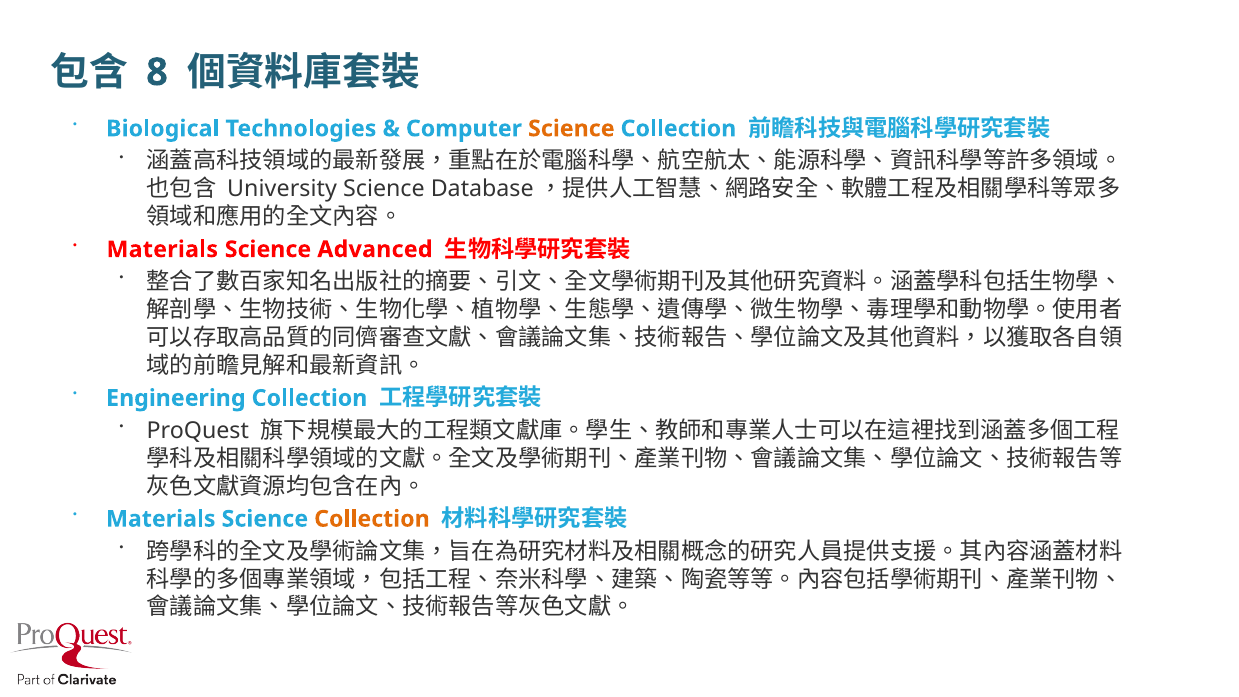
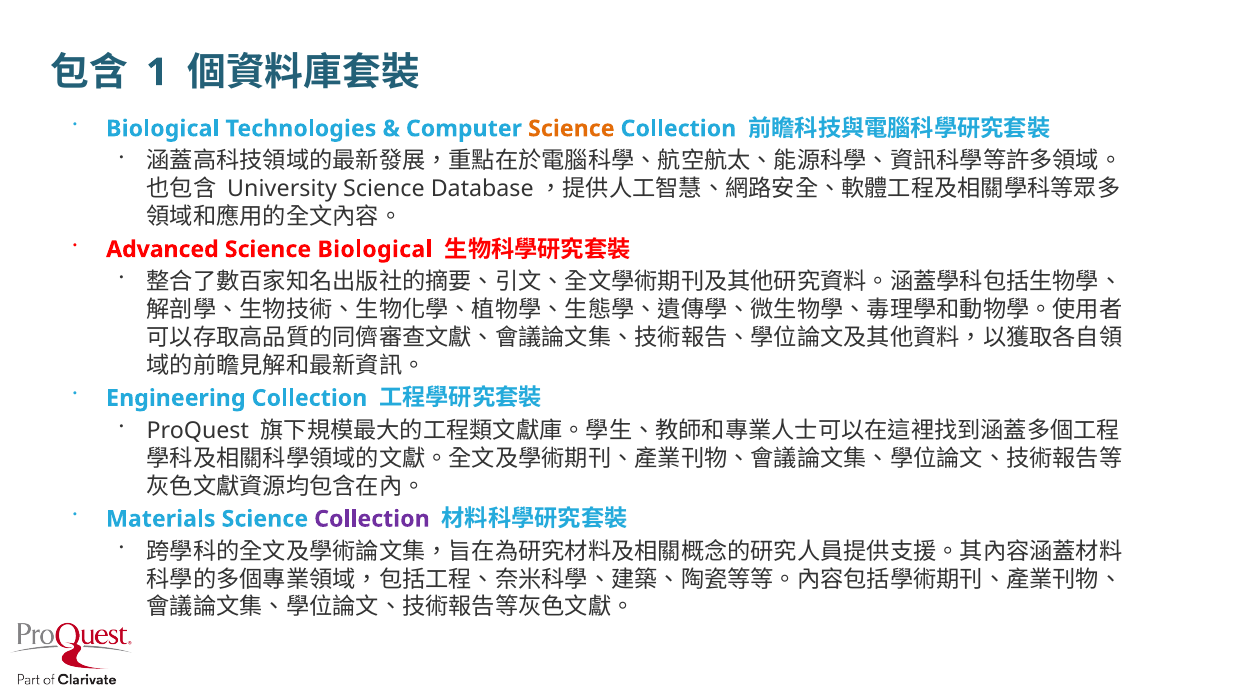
8: 8 -> 1 (157, 72)
Materials: Materials -> Advanced (162, 249)
Science Advanced: Advanced -> Biological (375, 249)
Collection colour: orange -> purple (372, 519)
